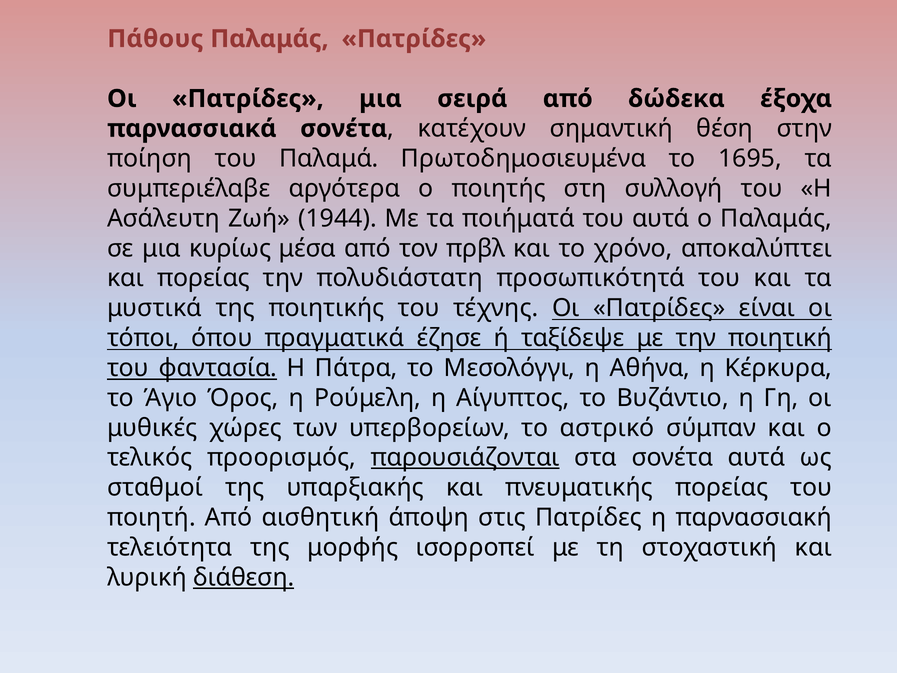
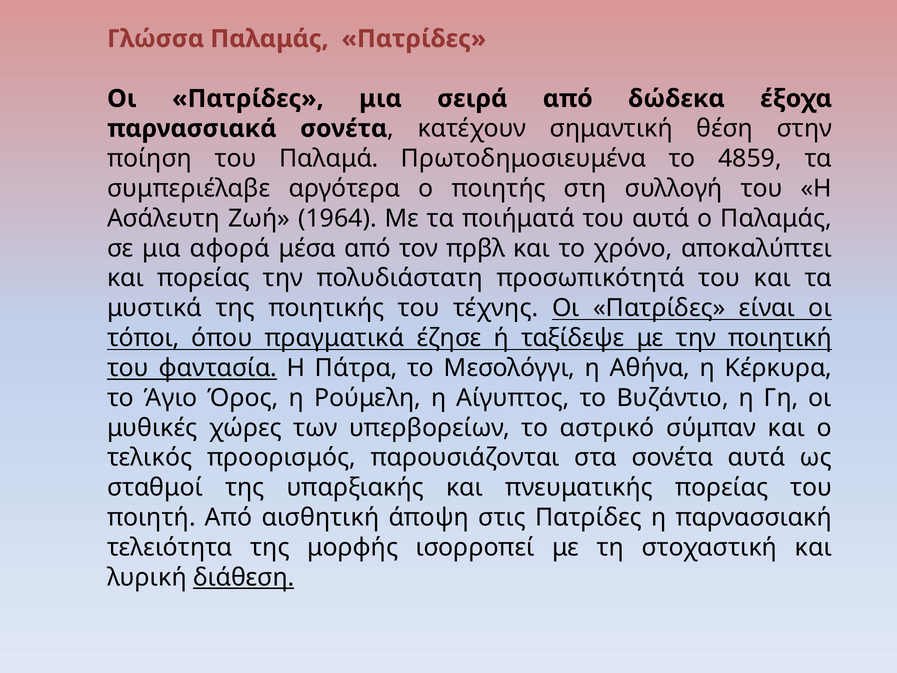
Πάθους: Πάθους -> Γλώσσα (156, 39)
1695: 1695 -> 4859 (750, 158)
1944: 1944 -> 1964 (337, 218)
κυρίως: κυρίως -> αφορά (230, 248)
παρουσιάζονται underline: present -> none (465, 458)
